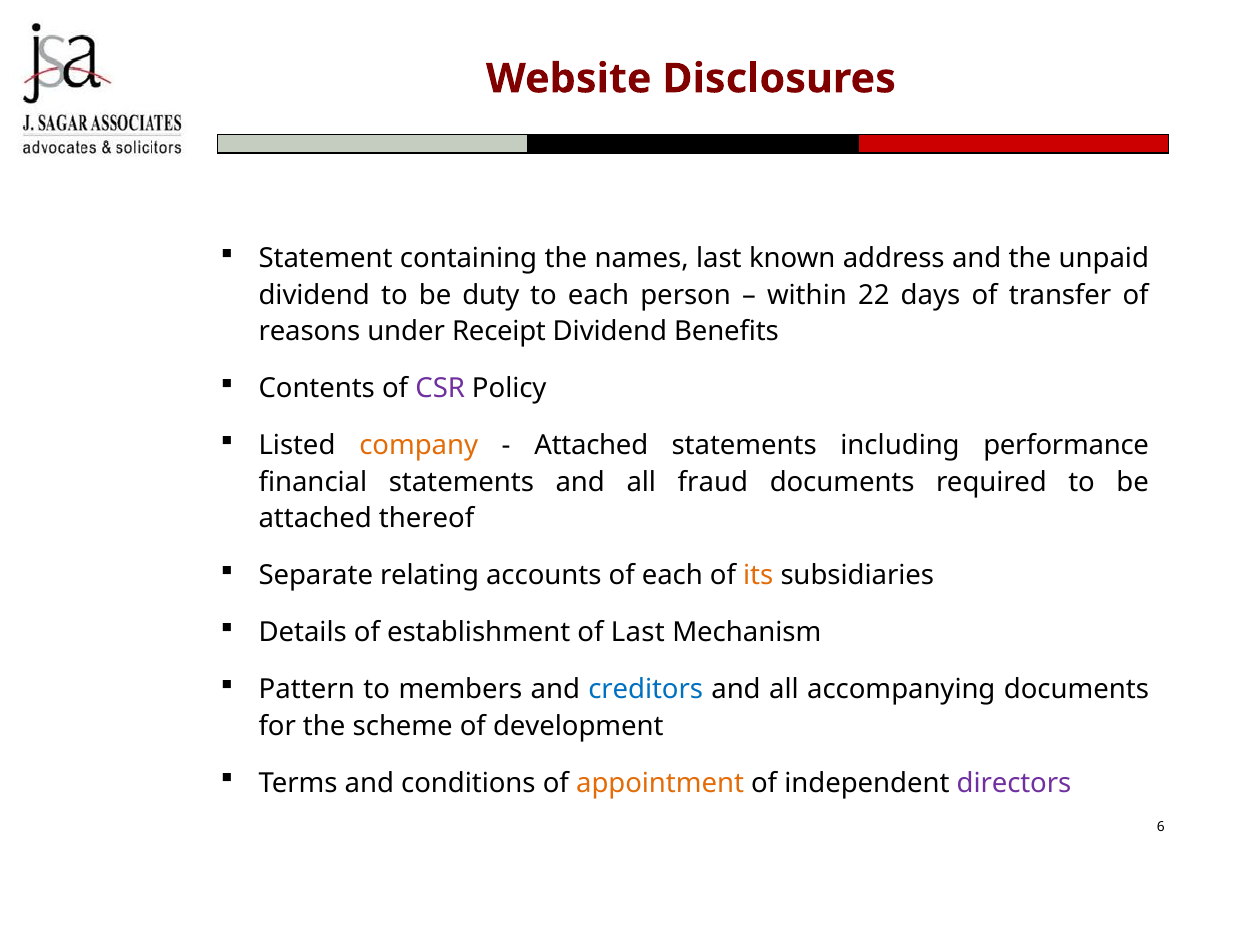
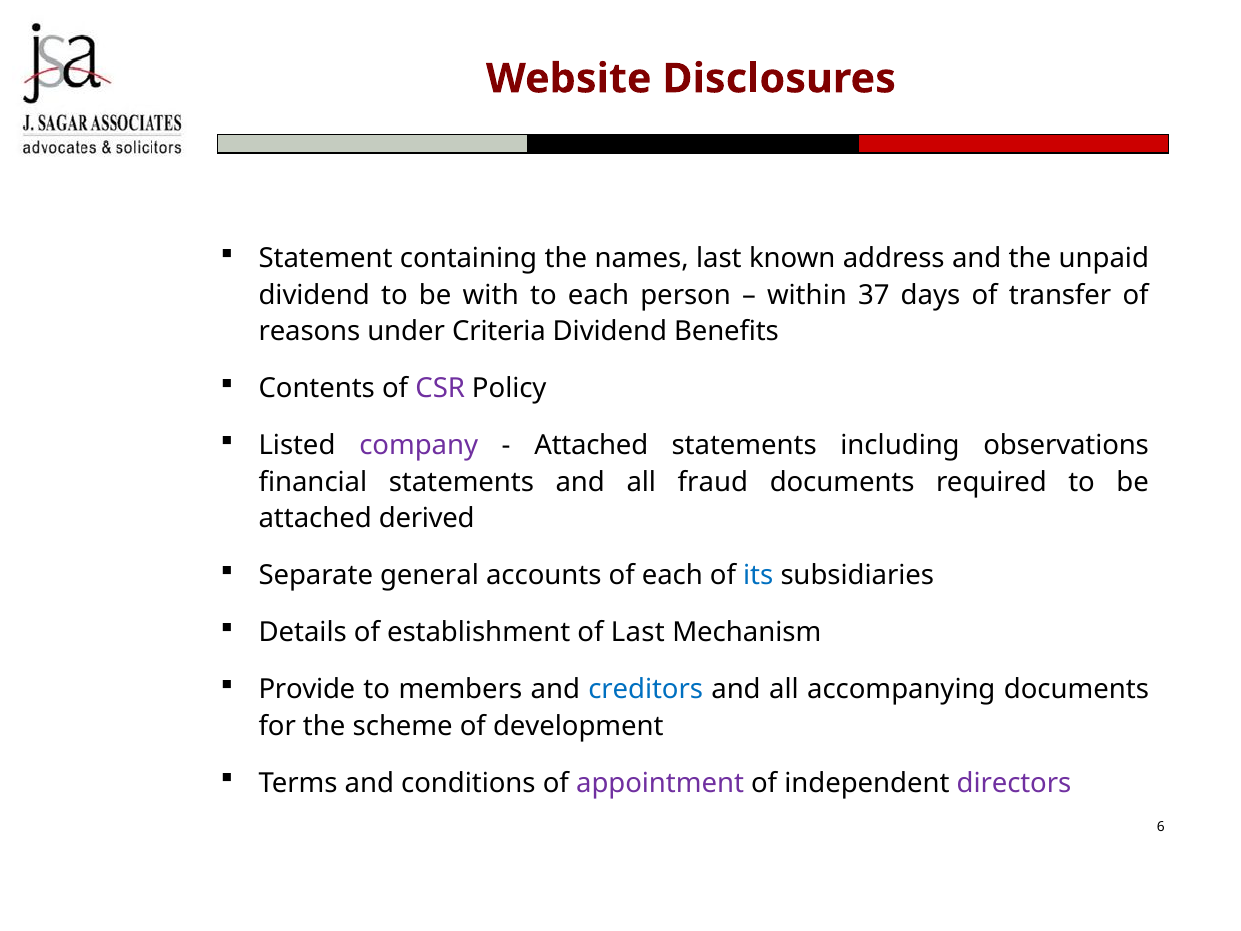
duty: duty -> with (491, 295)
22: 22 -> 37 (874, 295)
Receipt: Receipt -> Criteria (499, 331)
company colour: orange -> purple (419, 446)
performance: performance -> observations (1066, 446)
thereof: thereof -> derived (427, 518)
relating: relating -> general (429, 575)
its colour: orange -> blue (758, 575)
Pattern: Pattern -> Provide (307, 689)
appointment colour: orange -> purple (660, 783)
